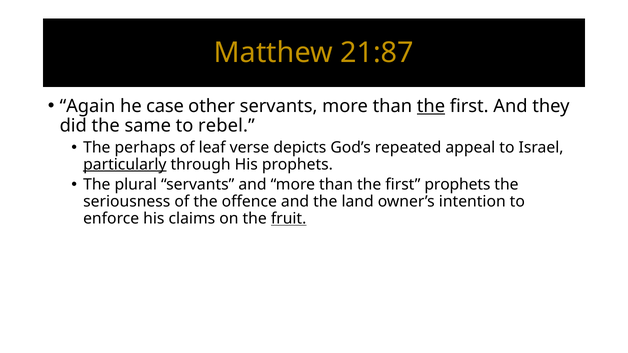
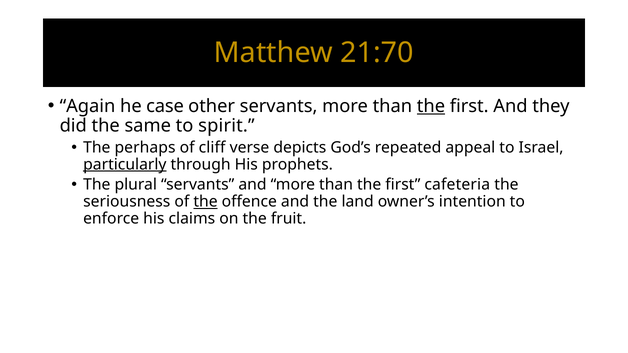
21:87: 21:87 -> 21:70 (377, 53)
rebel: rebel -> spirit (226, 126)
leaf: leaf -> cliff (212, 148)
first prophets: prophets -> cafeteria (457, 185)
the underline: none -> present (206, 202)
fruit underline: present -> none (289, 219)
